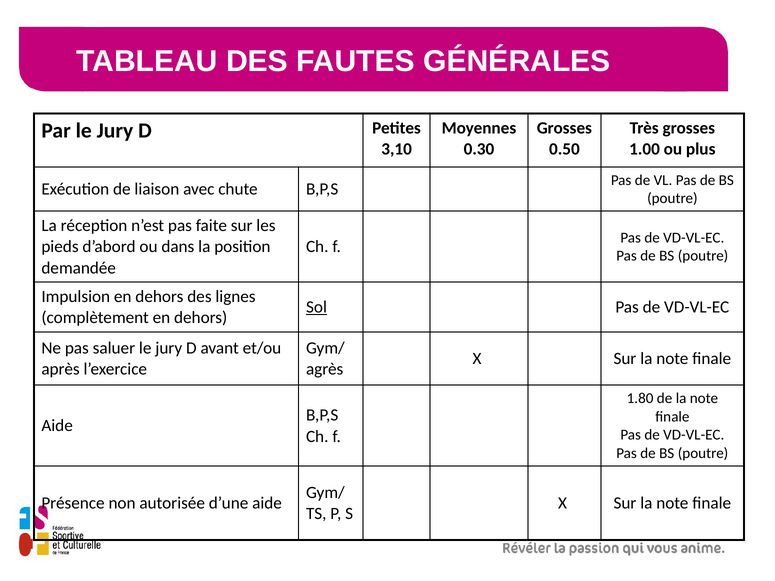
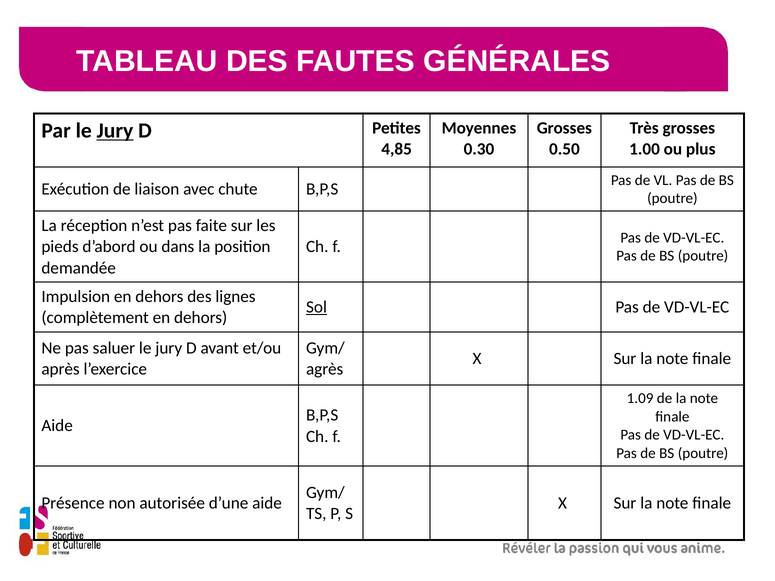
Jury underline: none -> present (115, 131)
3,10: 3,10 -> 4,85 (397, 149)
1.80: 1.80 -> 1.09 (640, 398)
